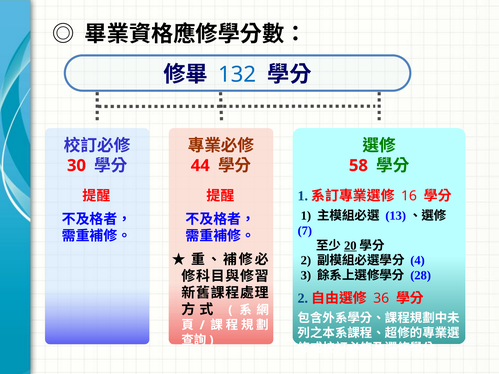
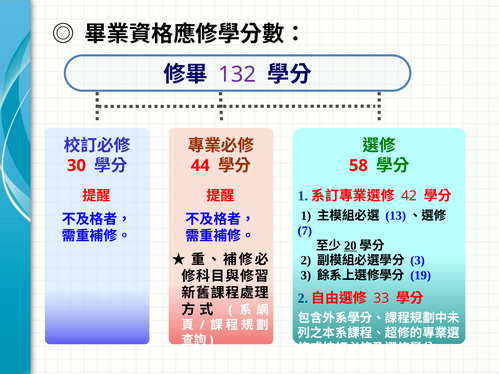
132 colour: blue -> purple (237, 75)
16: 16 -> 42 (409, 196)
4: 4 -> 3 (418, 261)
28: 28 -> 19 (421, 276)
36: 36 -> 33 (381, 299)
